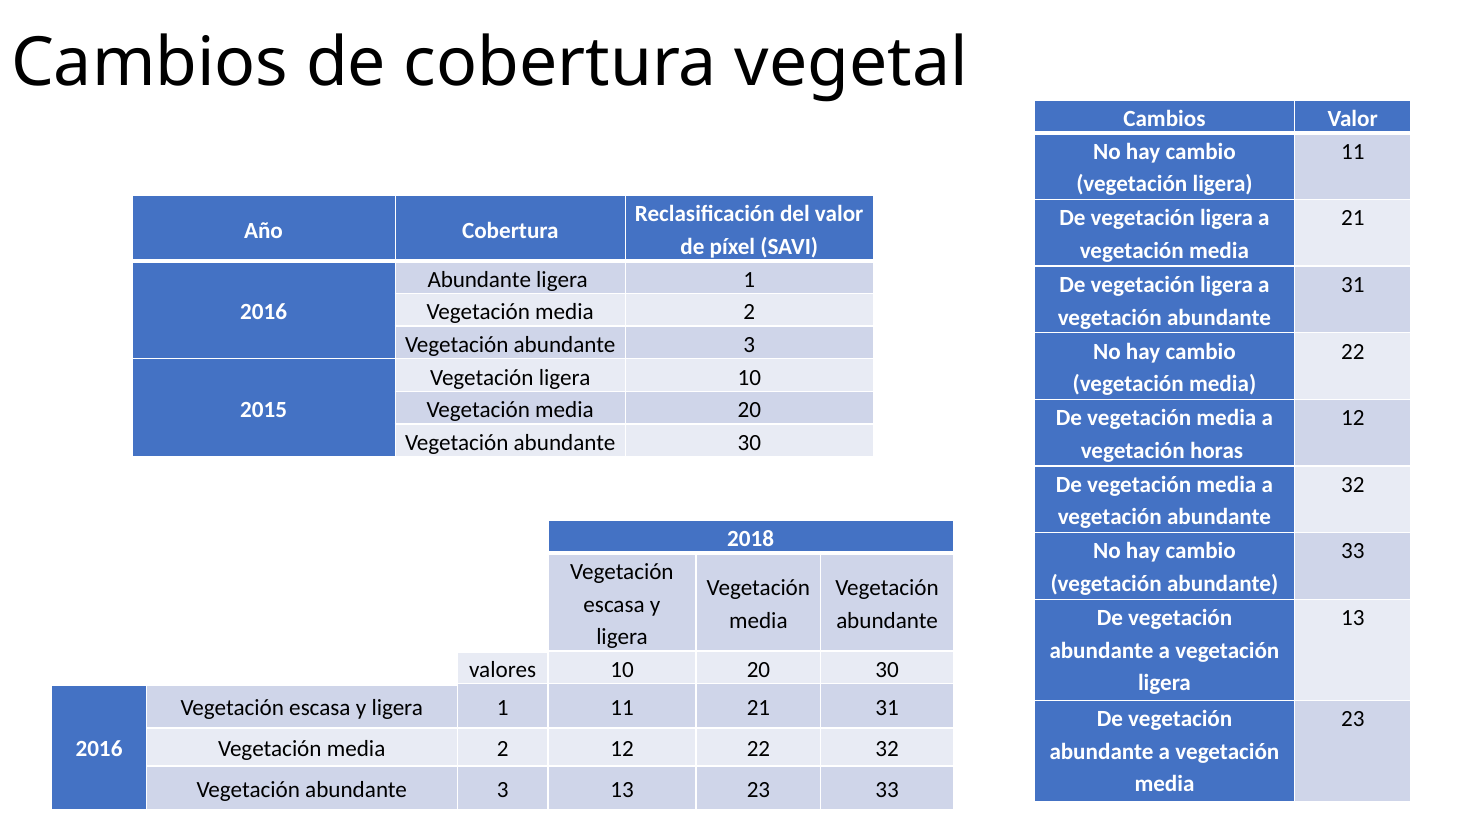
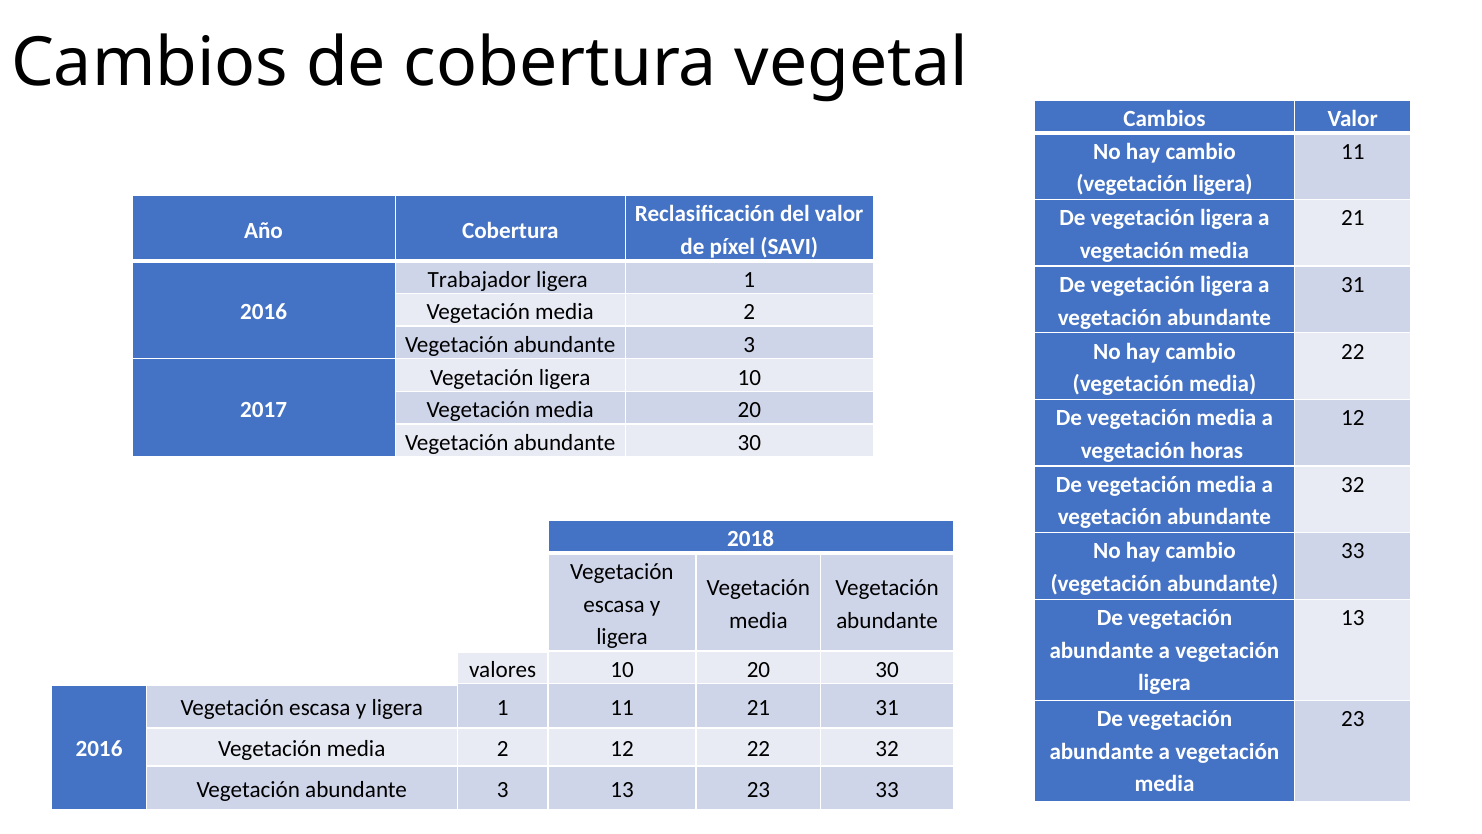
Abundante: Abundante -> Trabajador (479, 279)
2015: 2015 -> 2017 (264, 410)
